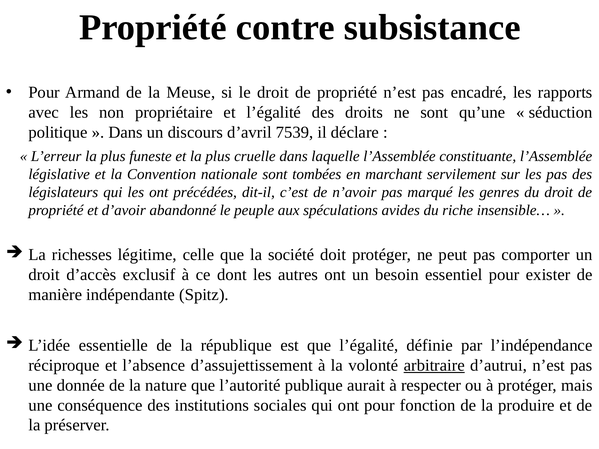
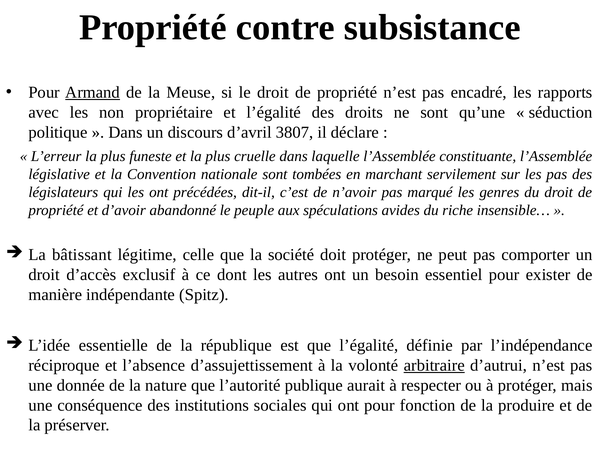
Armand underline: none -> present (93, 93)
7539: 7539 -> 3807 (295, 132)
richesses: richesses -> bâtissant (82, 255)
